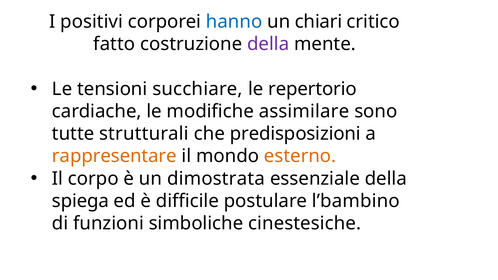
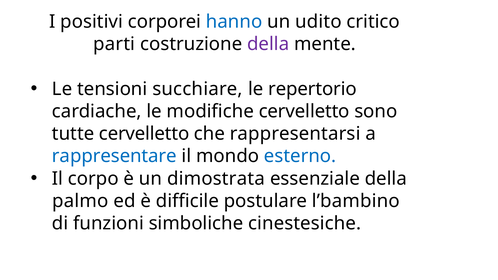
chiari: chiari -> udito (318, 22)
fatto: fatto -> parti (114, 44)
modifiche assimilare: assimilare -> cervelletto (304, 111)
tutte strutturali: strutturali -> cervelletto (144, 134)
predisposizioni: predisposizioni -> rappresentarsi (295, 134)
rappresentare colour: orange -> blue (114, 156)
esterno colour: orange -> blue (300, 156)
spiega: spiega -> palmo (80, 201)
